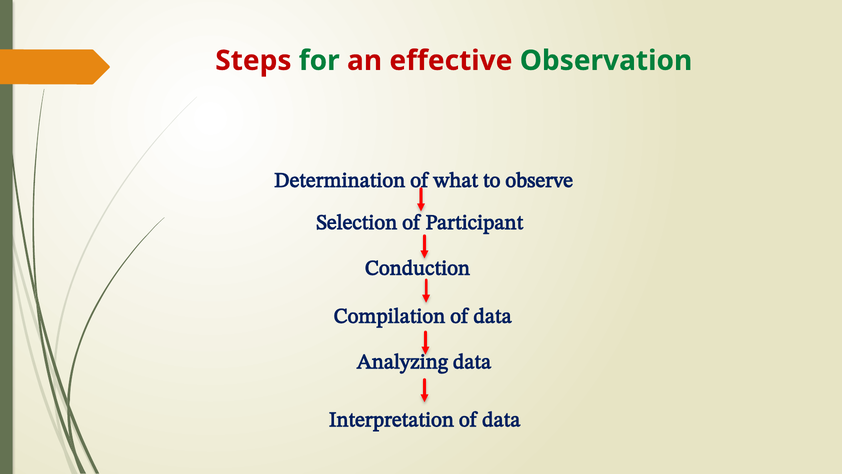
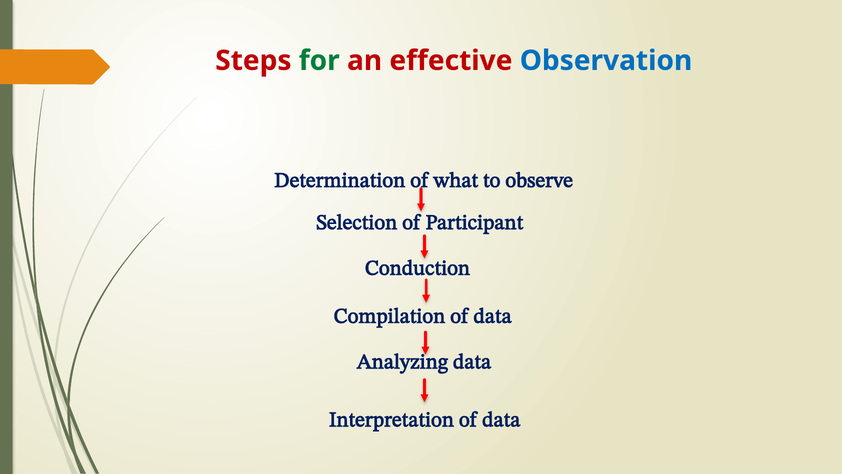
Observation colour: green -> blue (606, 61)
